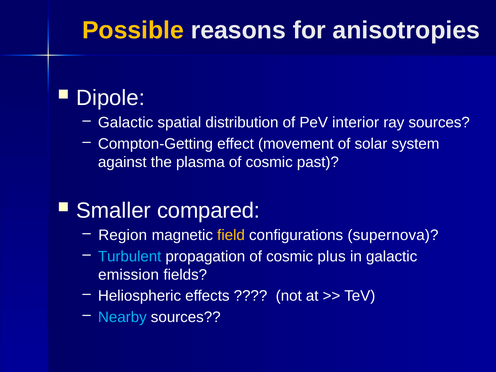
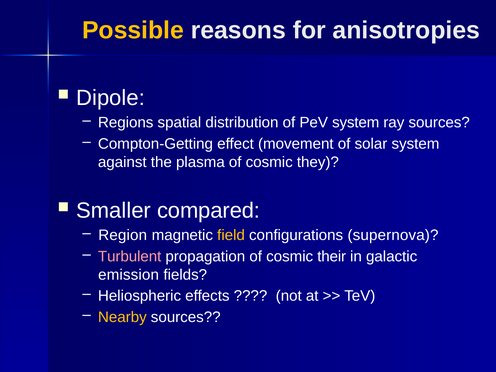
Galactic: Galactic -> Regions (126, 123)
PeV interior: interior -> system (356, 123)
past: past -> they (318, 162)
Turbulent colour: light blue -> pink (130, 257)
plus: plus -> their (332, 257)
Nearby colour: light blue -> yellow (122, 317)
